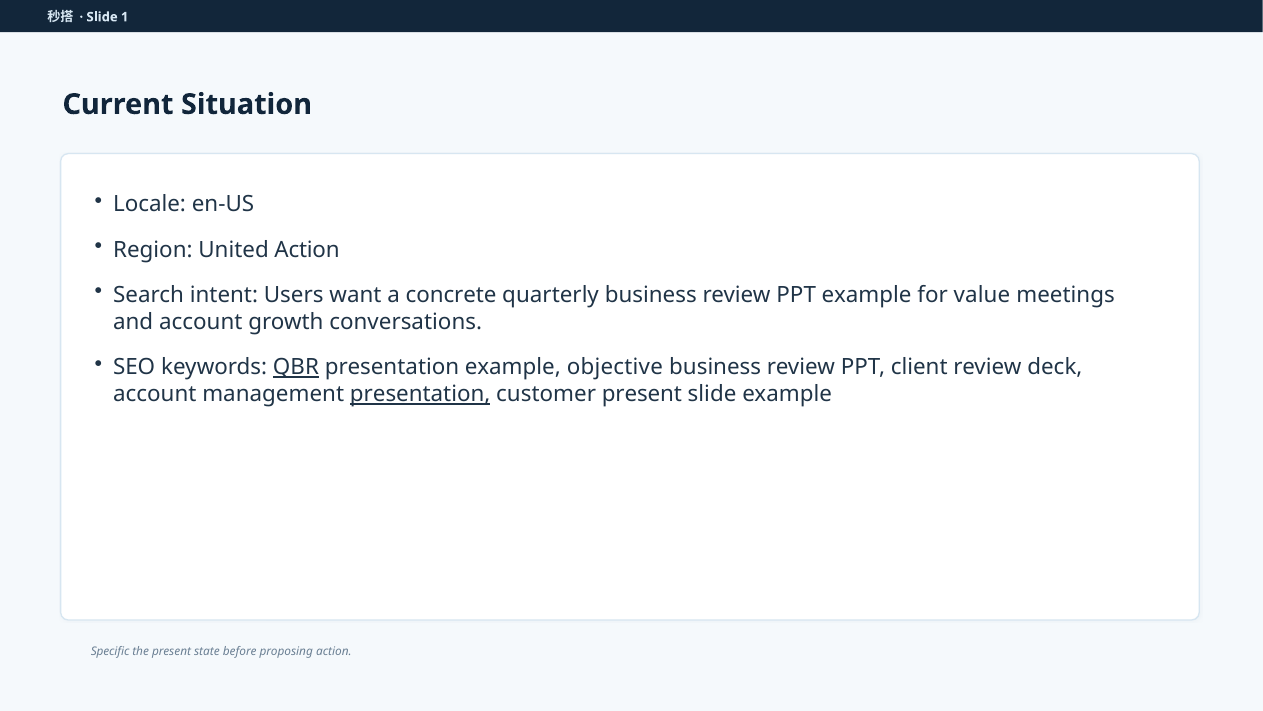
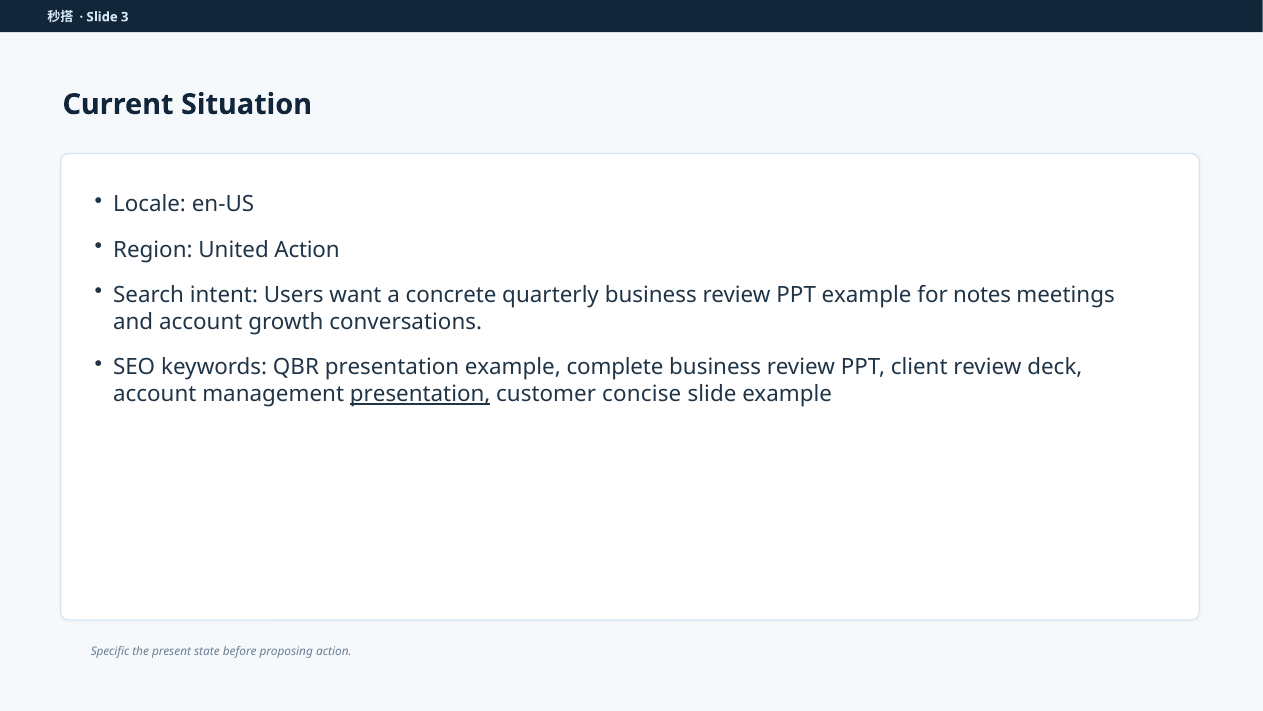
1: 1 -> 3 (125, 17)
value: value -> notes (982, 295)
QBR underline: present -> none (296, 367)
objective: objective -> complete (615, 367)
customer present: present -> concise (642, 394)
